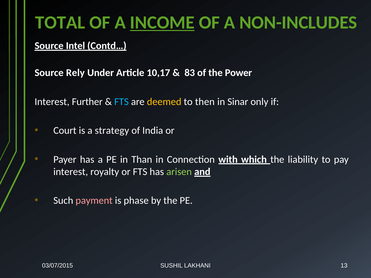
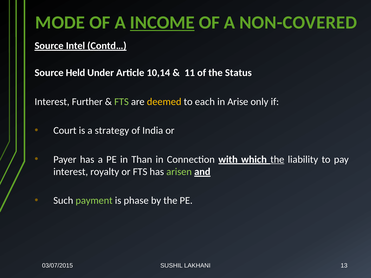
TOTAL: TOTAL -> MODE (60, 23)
NON-INCLUDES: NON-INCLUDES -> NON-COVERED (298, 23)
Rely: Rely -> Held (75, 73)
10,17: 10,17 -> 10,14 (158, 73)
83: 83 -> 11 (190, 73)
Power: Power -> Status (238, 73)
FTS colour: light blue -> light green (122, 102)
then: then -> each (205, 102)
Sinar: Sinar -> Arise (238, 102)
the underline: none -> present (277, 160)
payment colour: pink -> light green (94, 201)
